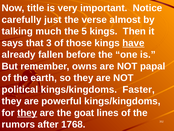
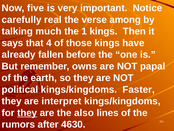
title: title -> five (36, 8)
just: just -> real (53, 20)
almost: almost -> among (125, 20)
5: 5 -> 1 (84, 31)
3: 3 -> 4 (49, 43)
have underline: present -> none (133, 43)
powerful: powerful -> interpret (61, 101)
goat: goat -> also (84, 112)
1768: 1768 -> 4630 (73, 124)
